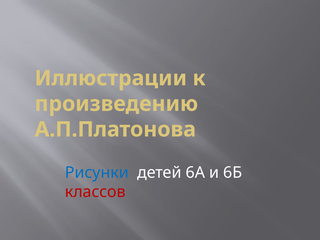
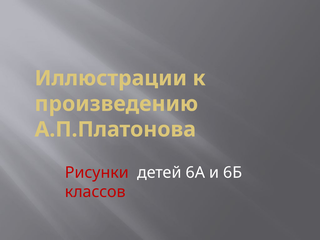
Рисунки colour: blue -> red (97, 173)
